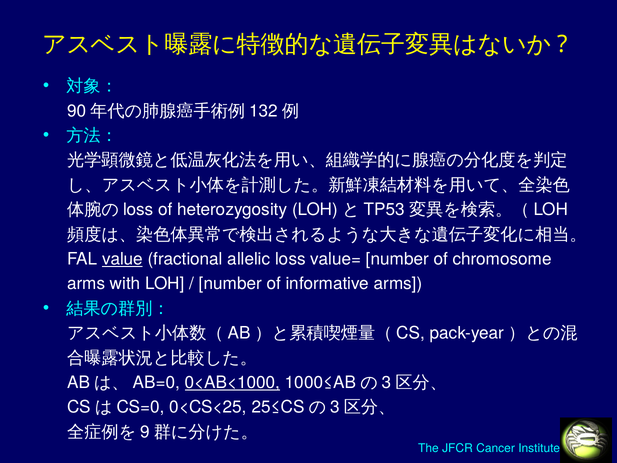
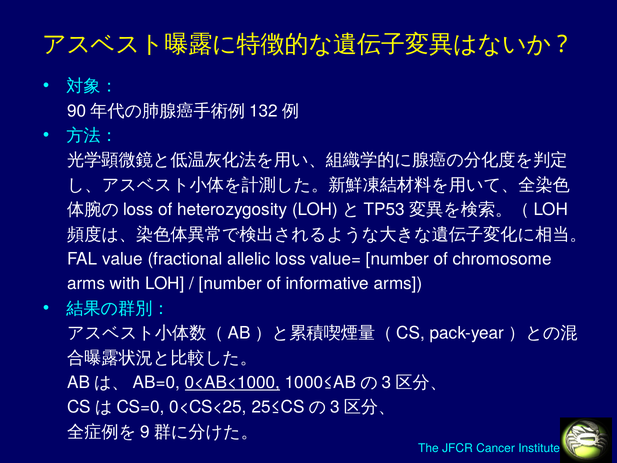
value underline: present -> none (122, 259)
